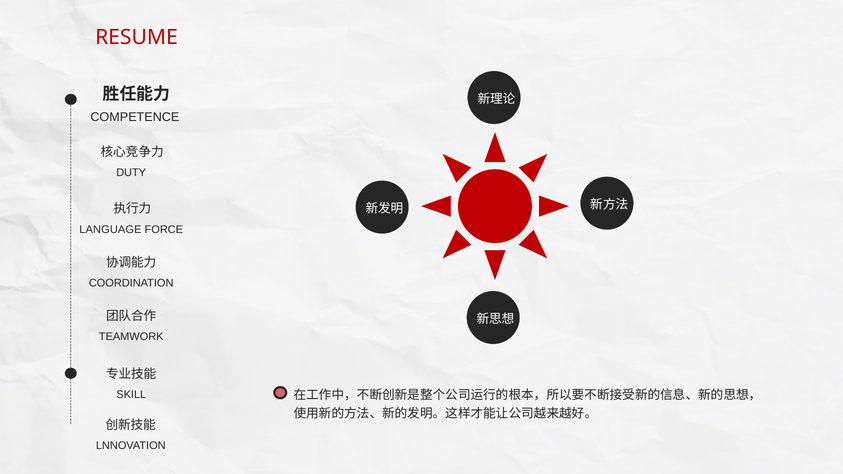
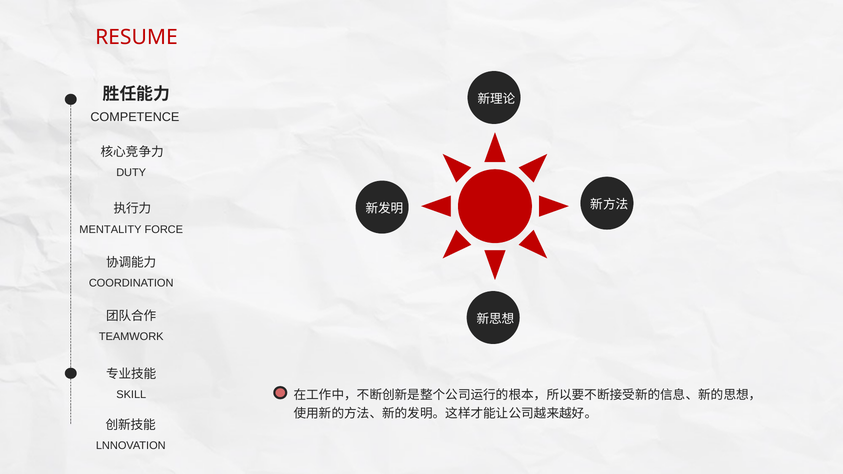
LANGUAGE: LANGUAGE -> MENTALITY (110, 230)
